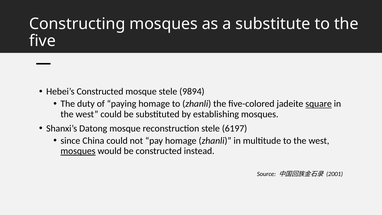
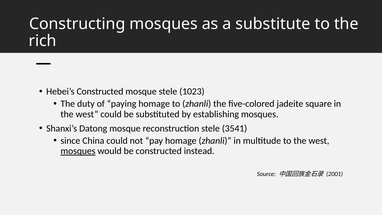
five: five -> rich (43, 41)
9894: 9894 -> 1023 (192, 91)
square underline: present -> none (319, 104)
6197: 6197 -> 3541 (235, 128)
